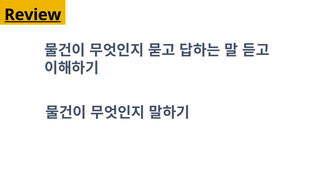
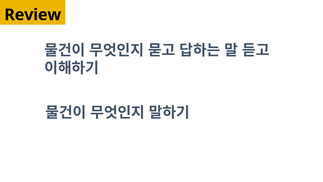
Review underline: present -> none (33, 15)
